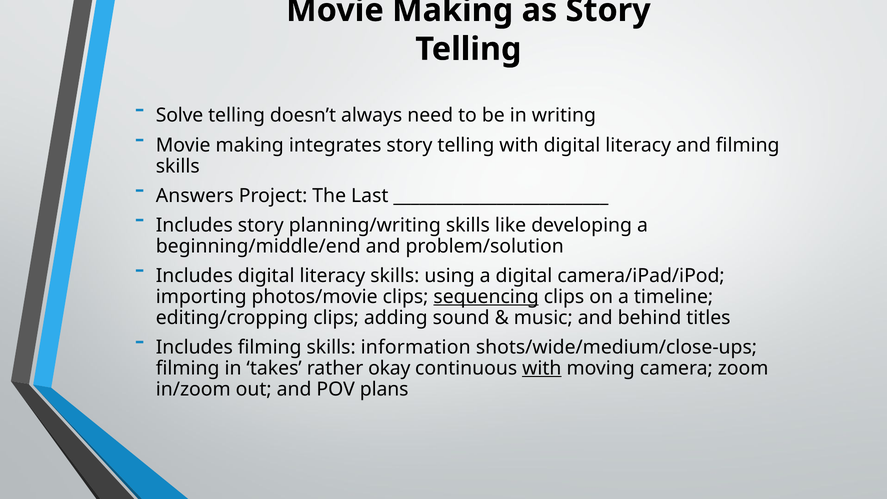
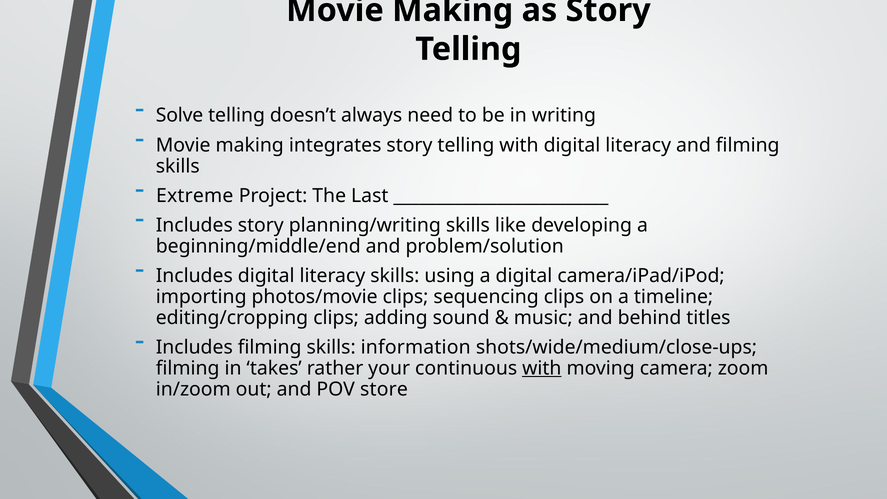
Answers: Answers -> Extreme (195, 196)
sequencing underline: present -> none (486, 297)
okay: okay -> your (389, 368)
plans: plans -> store (384, 389)
